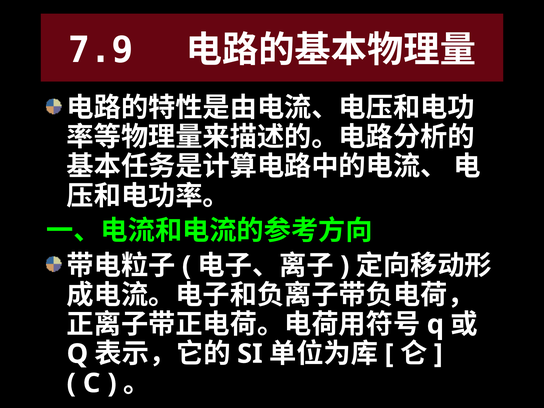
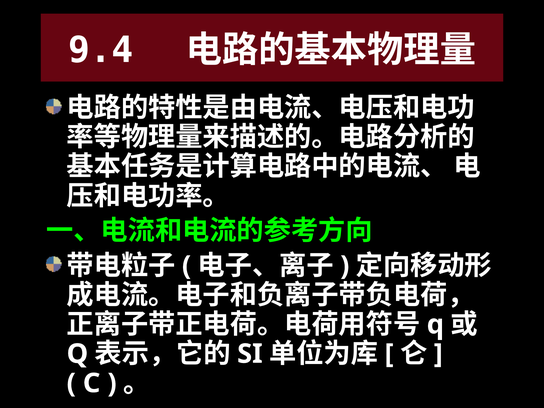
7.9: 7.9 -> 9.4 (101, 50)
